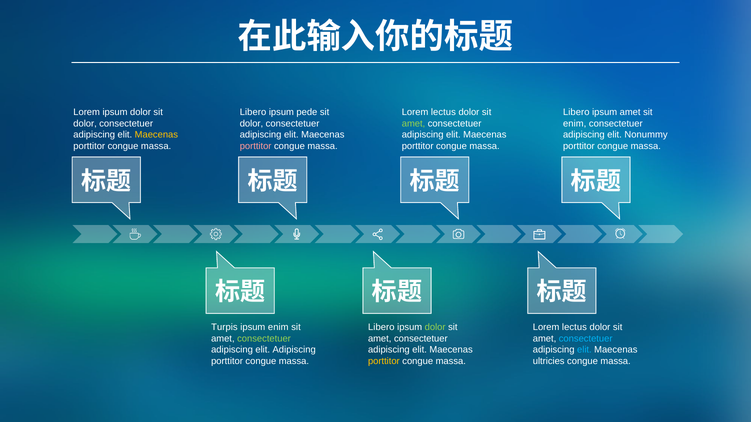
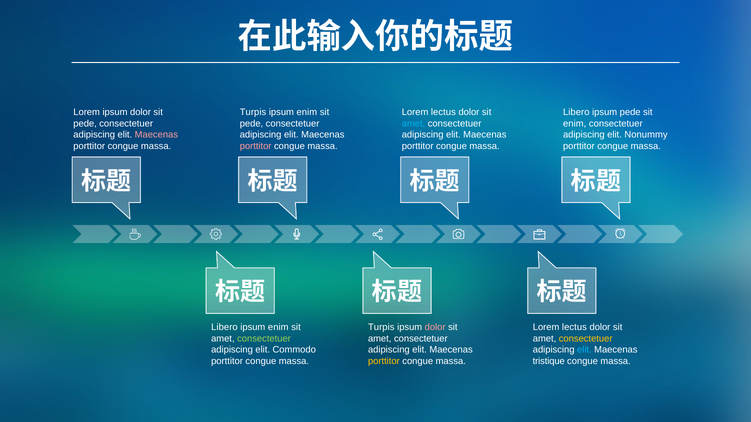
Libero: Libero -> Turpis (253, 113)
pede: pede -> enim (307, 113)
ipsum amet: amet -> pede (630, 113)
dolor: dolor -> pede (85, 124)
dolor: dolor -> pede (251, 124)
amet colour: light green -> light blue (414, 124)
Maecenas colour: yellow -> pink (156, 135)
Turpis: Turpis -> Libero (224, 328)
Libero: Libero -> Turpis (381, 328)
dolor colour: light green -> pink (435, 328)
consectetuer colour: light blue -> yellow (586, 339)
elit Adipiscing: Adipiscing -> Commodo (294, 350)
ultricies: ultricies -> tristique (549, 361)
